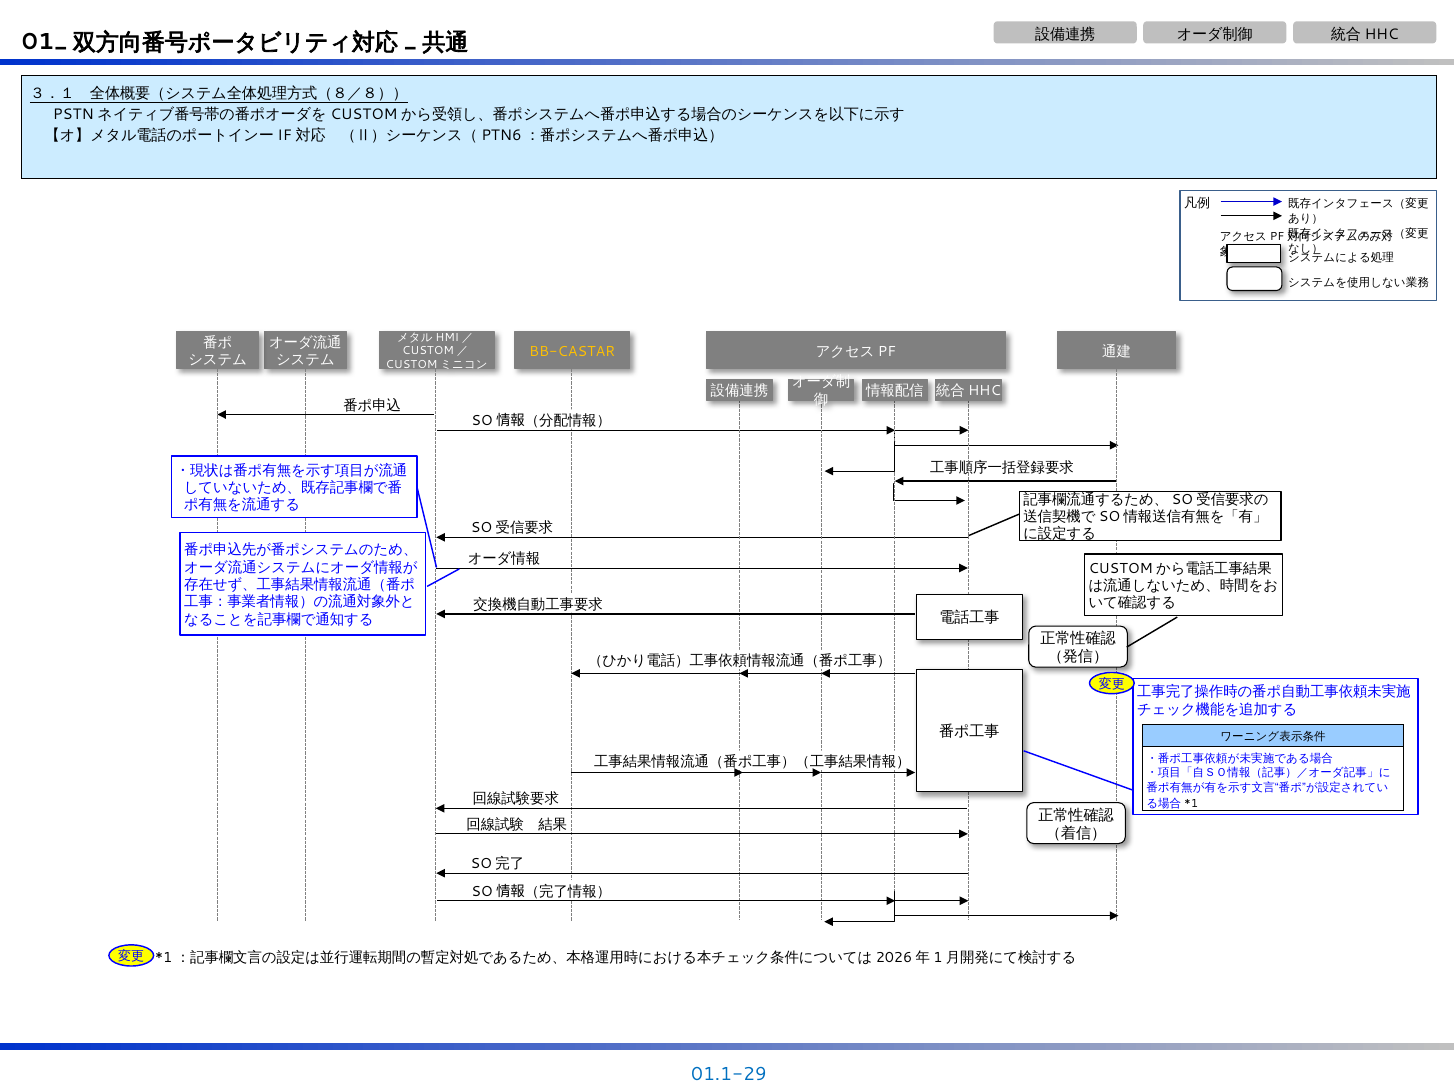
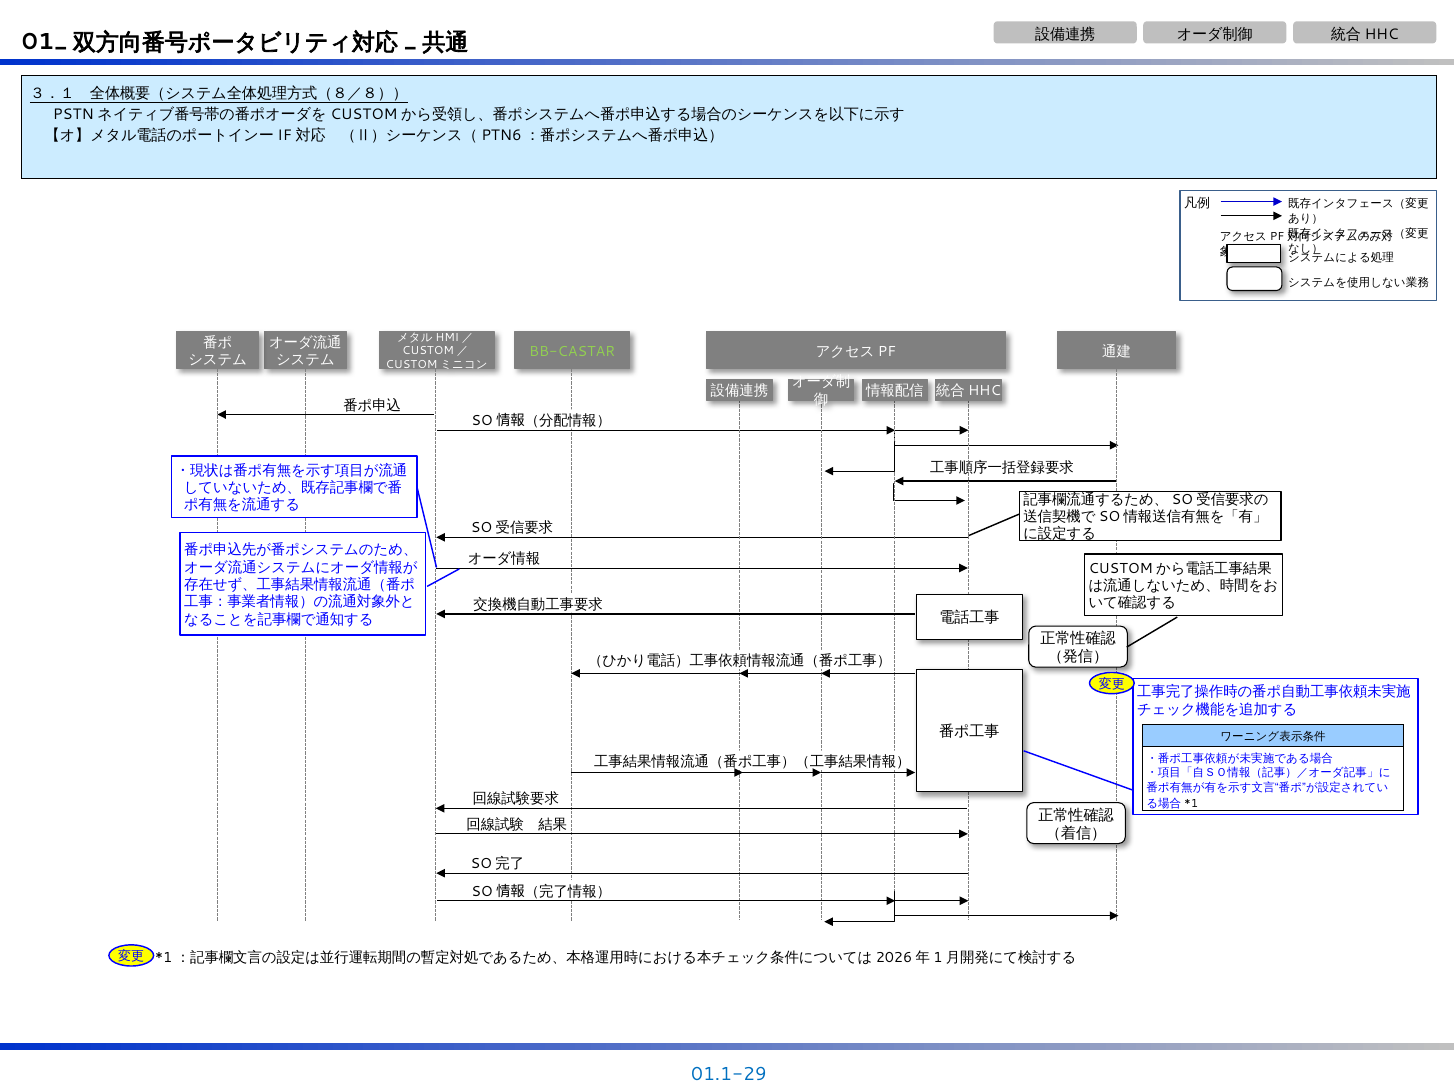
BB-CASTAR colour: yellow -> light green (572, 351)
